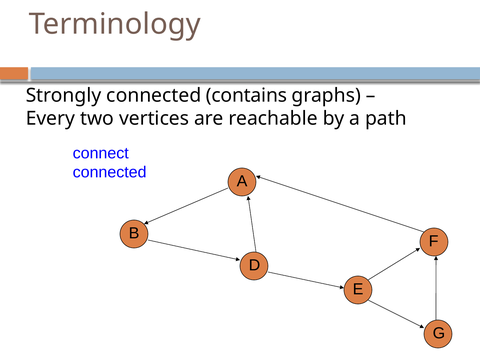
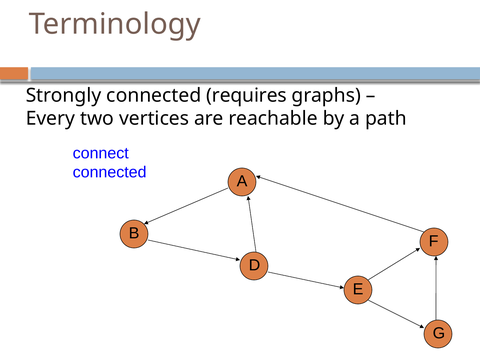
contains: contains -> requires (246, 95)
